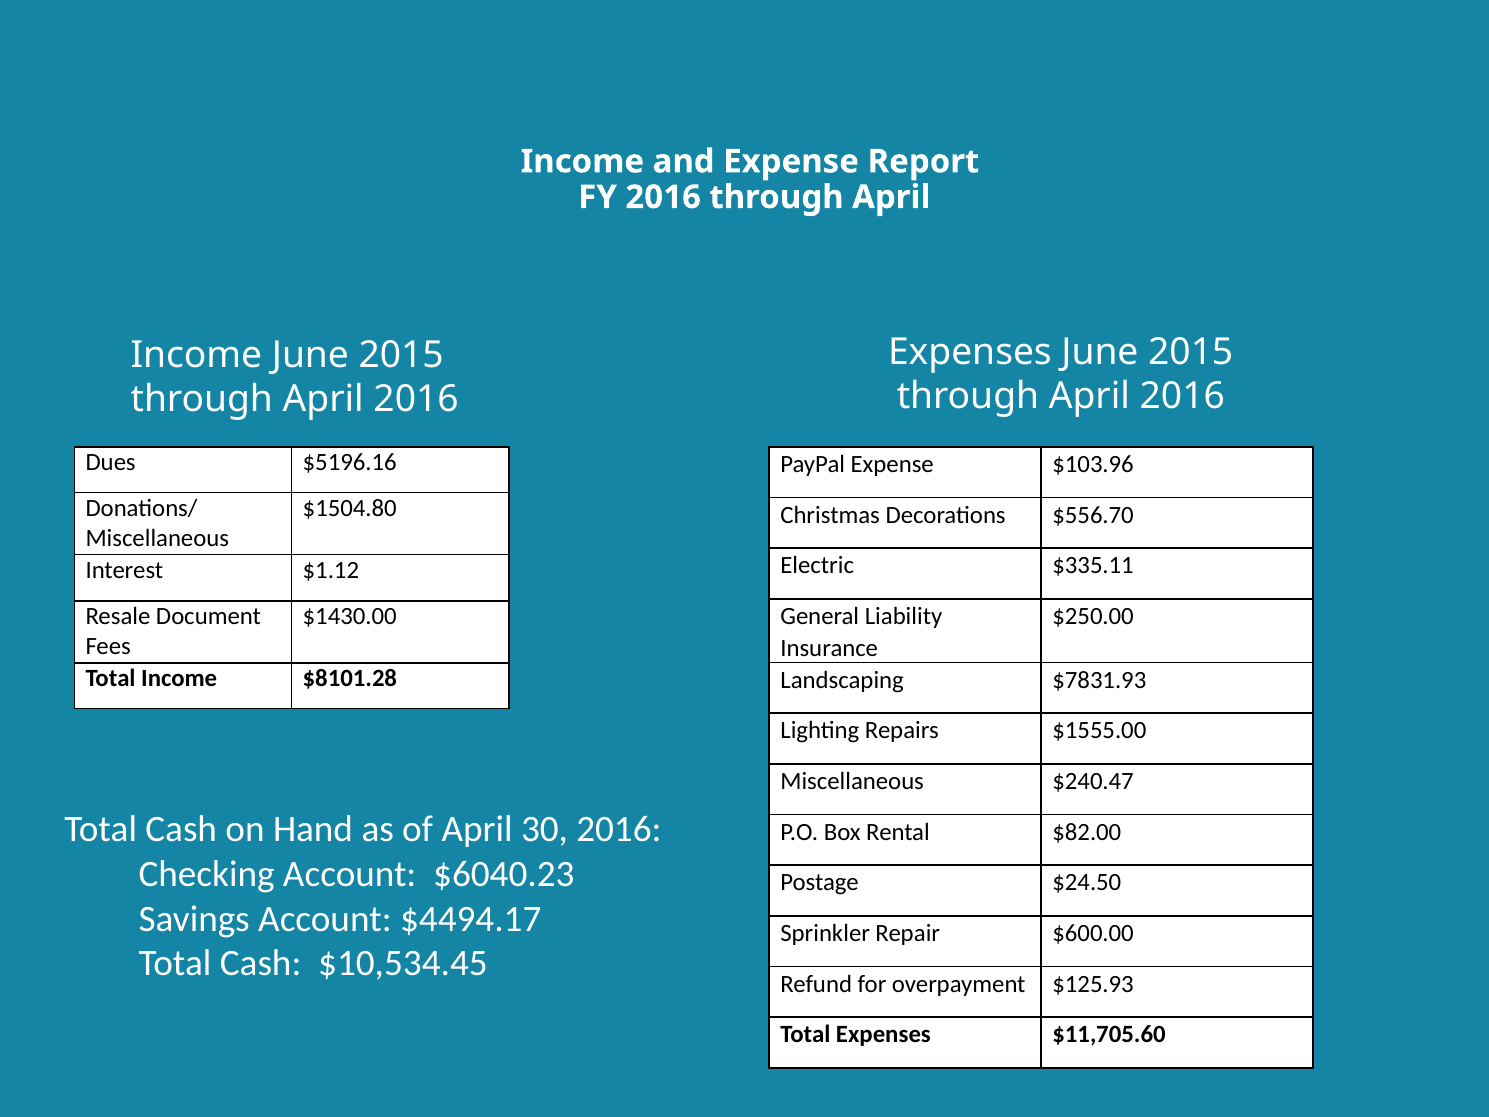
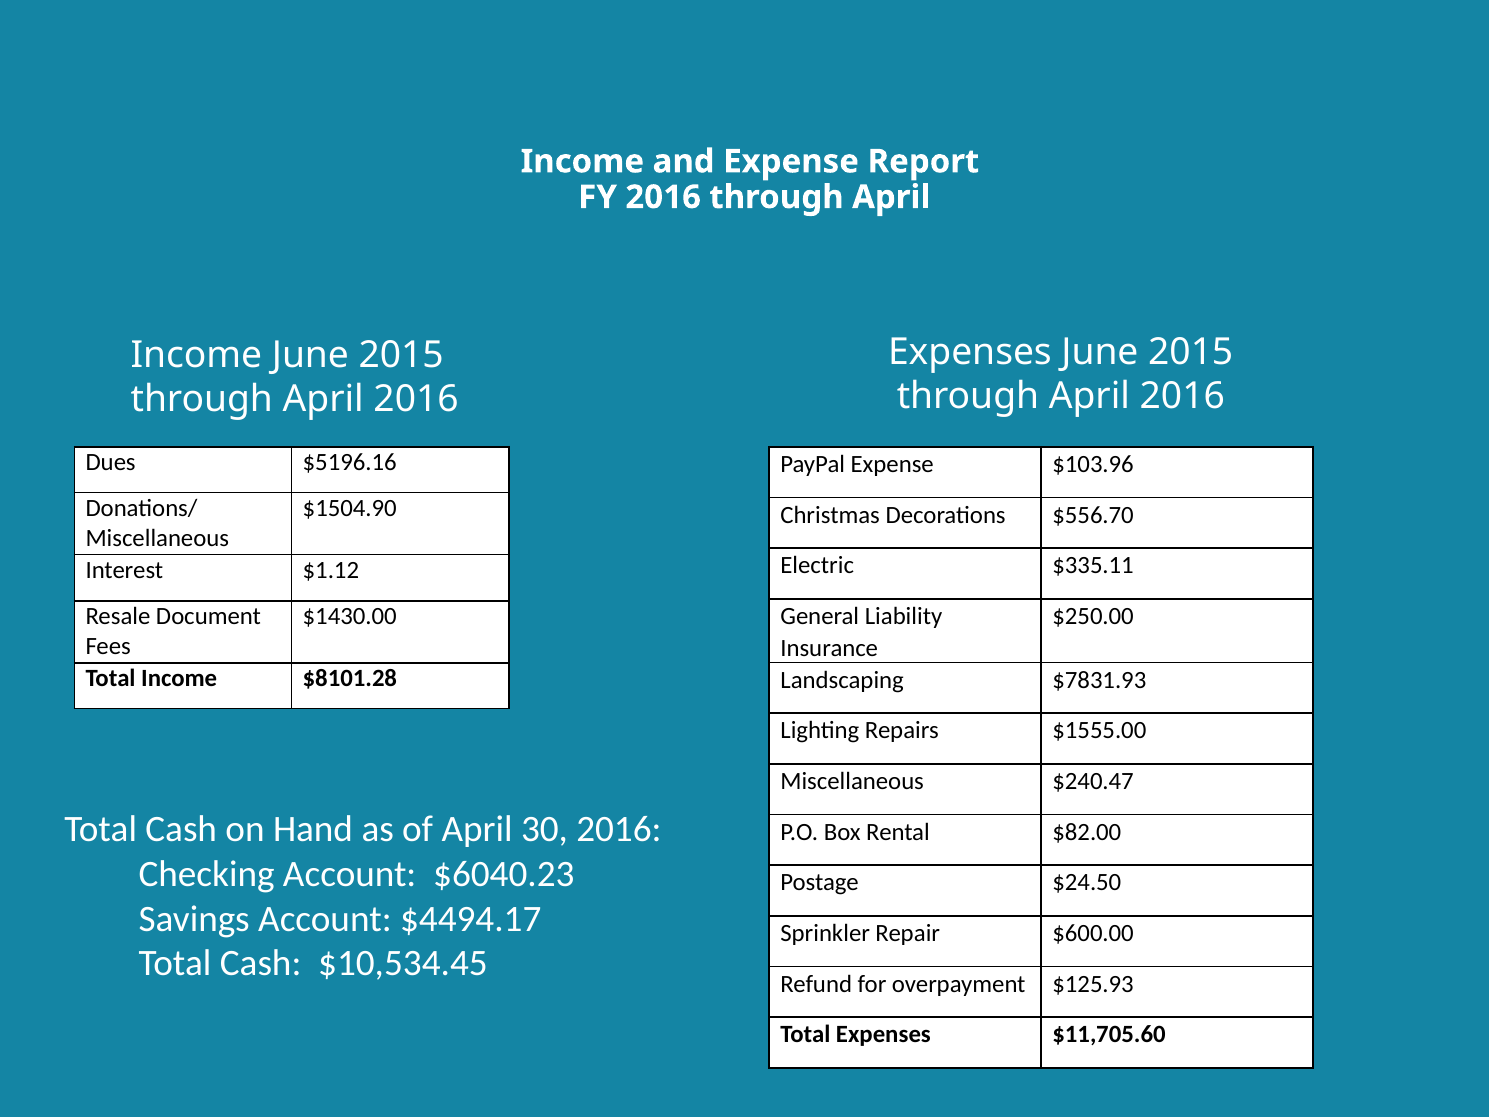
$1504.80: $1504.80 -> $1504.90 (350, 508)
